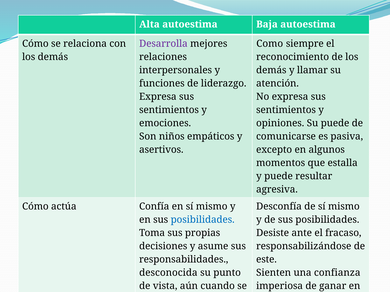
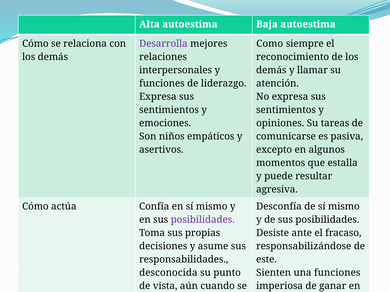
Su puede: puede -> tareas (335, 123)
posibilidades colour: blue -> purple (203, 220)
una confianza: confianza -> funciones (337, 273)
